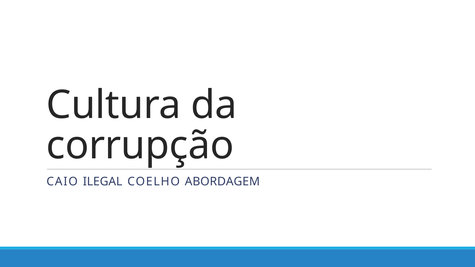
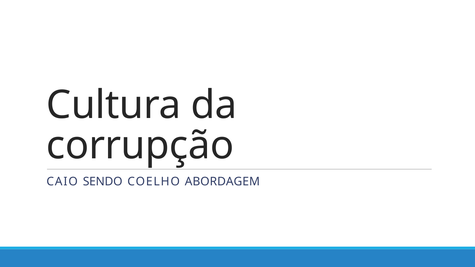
ILEGAL: ILEGAL -> SENDO (103, 182)
